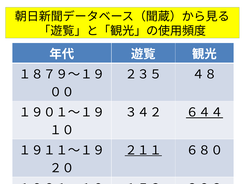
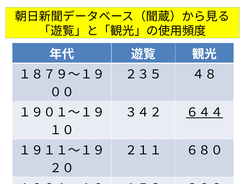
２１１ underline: present -> none (143, 151)
